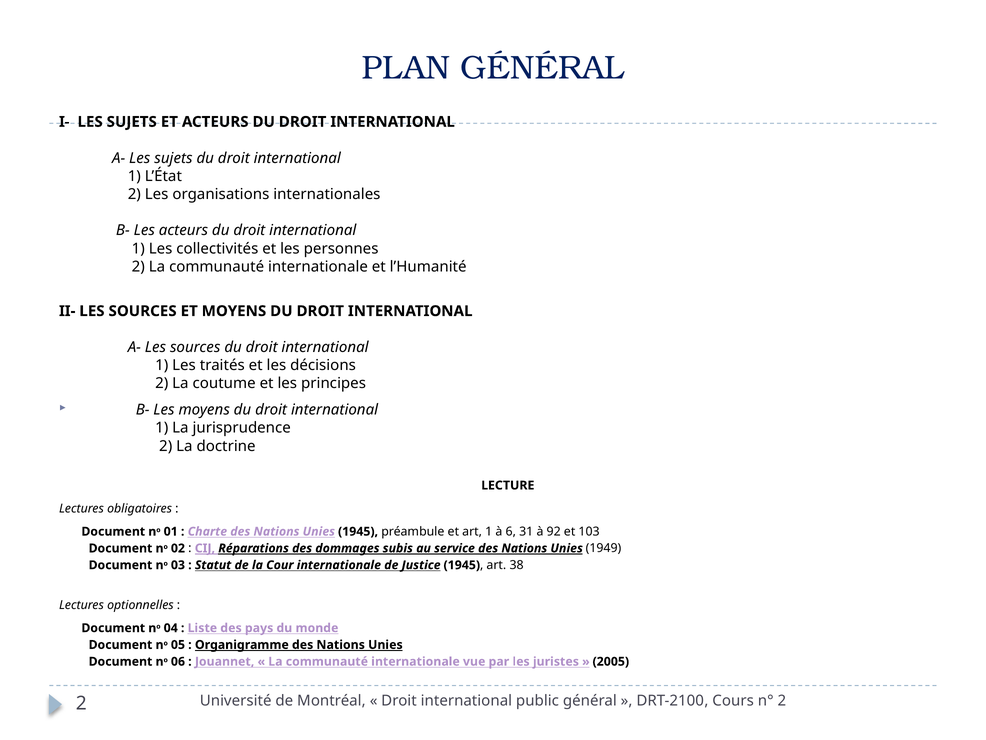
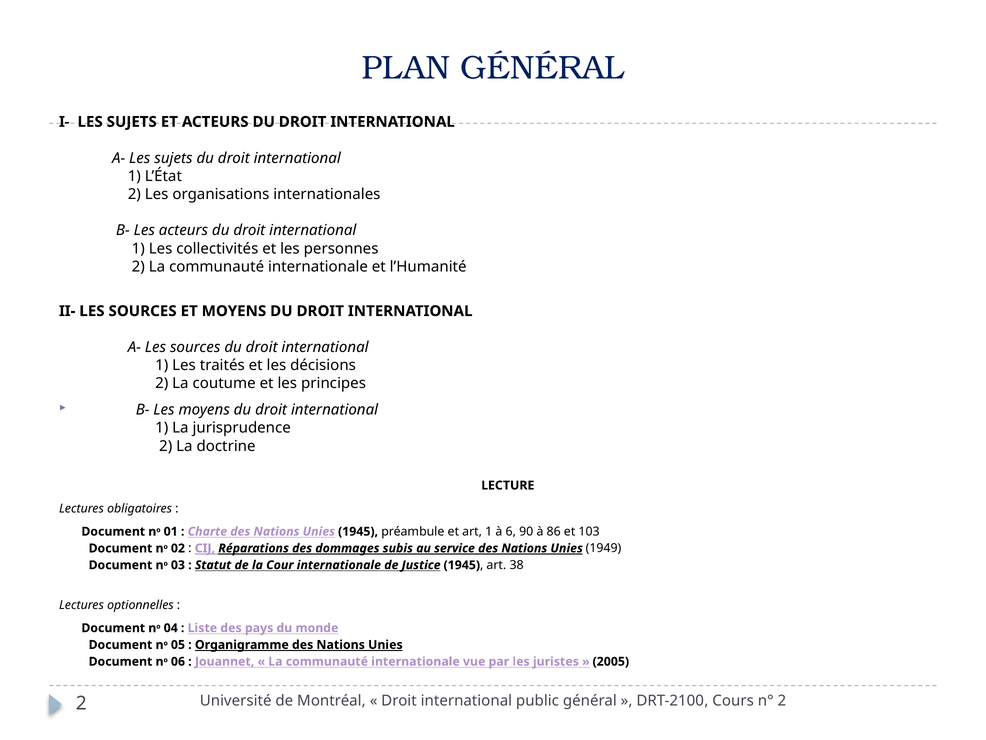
31: 31 -> 90 (526, 531)
92: 92 -> 86 (554, 531)
